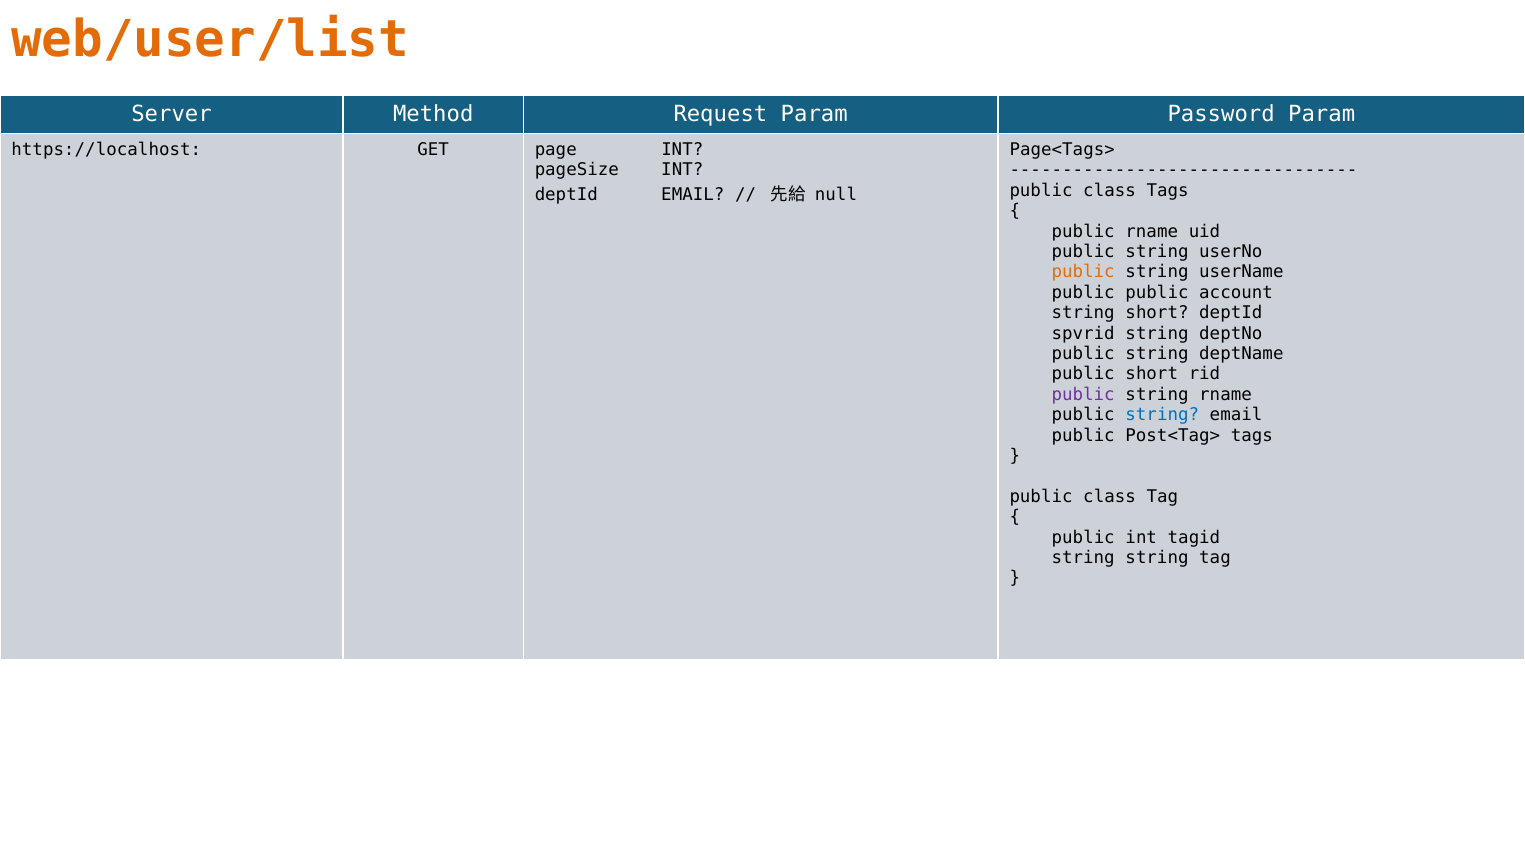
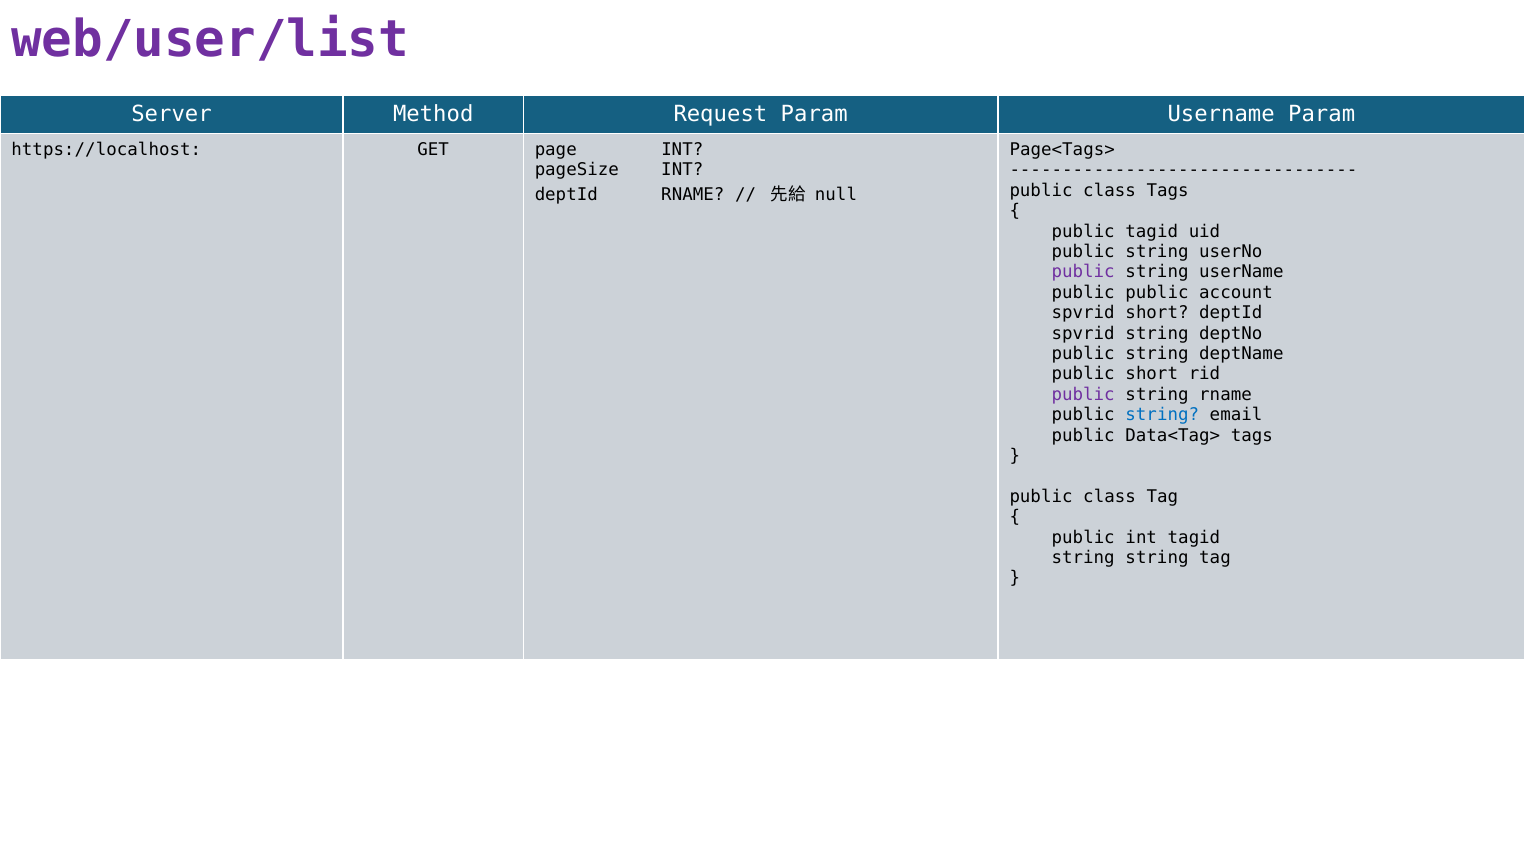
web/user/list colour: orange -> purple (210, 40)
Param Password: Password -> Username (1221, 114)
deptId EMAIL: EMAIL -> RNAME (693, 195)
public rname: rname -> tagid (1152, 231)
public colour: orange -> purple (1083, 272)
string: string -> spvrid (1083, 313)
Post<Tag>: Post<Tag> -> Data<Tag> (1173, 435)
